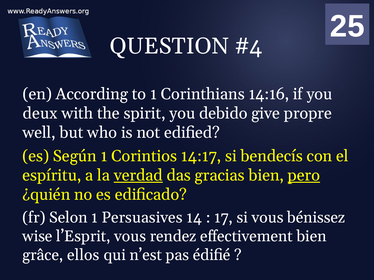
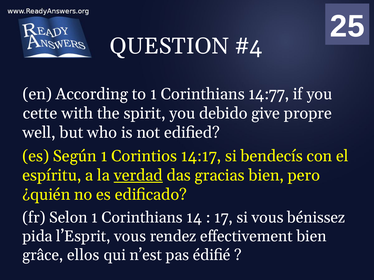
14:16: 14:16 -> 14:77 (269, 94)
deux: deux -> cette (40, 114)
pero underline: present -> none (304, 176)
Selon 1 Persuasives: Persuasives -> Corinthians (142, 218)
wise: wise -> pida (37, 237)
